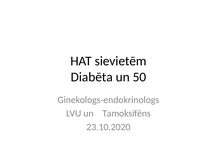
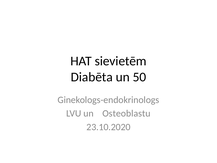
Tamoksifēns: Tamoksifēns -> Osteoblastu (126, 113)
